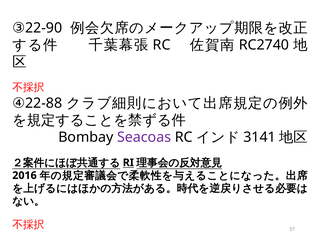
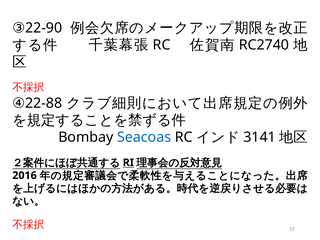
Seacoas colour: purple -> blue (144, 137)
